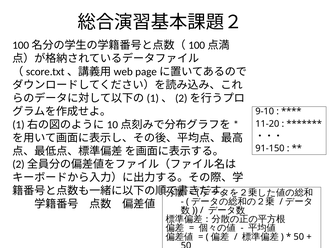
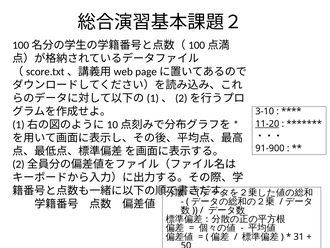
9-10: 9-10 -> 3-10 (265, 111)
11-20 underline: none -> present (267, 123)
91-150: 91-150 -> 91-900 (270, 148)
50: 50 -> 31 (299, 236)
